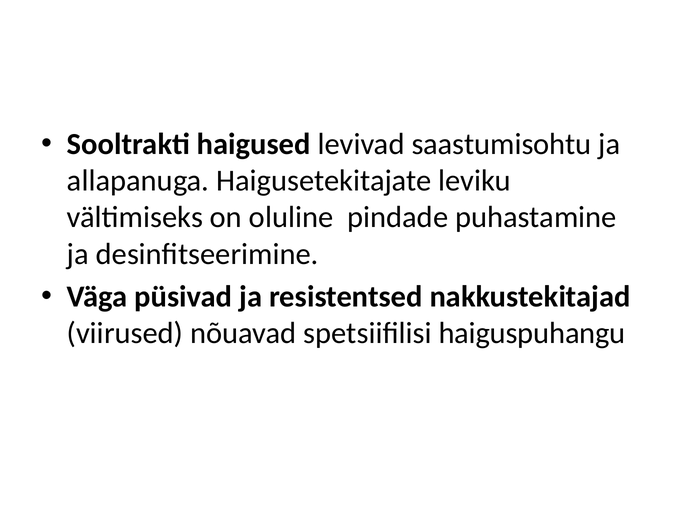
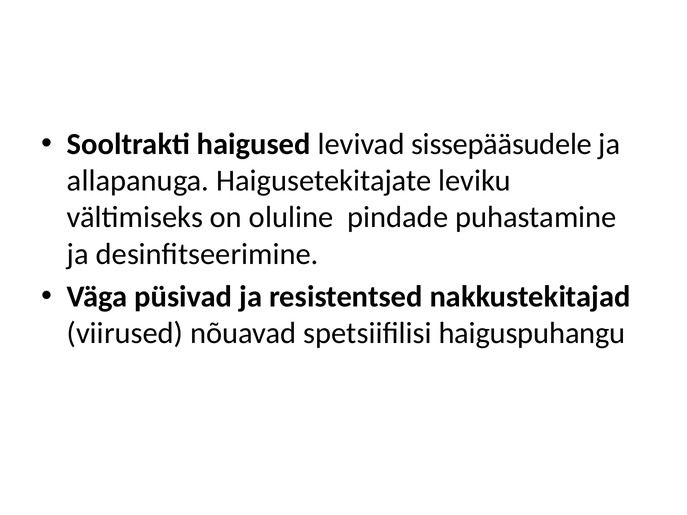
saastumisohtu: saastumisohtu -> sissepääsudele (502, 144)
